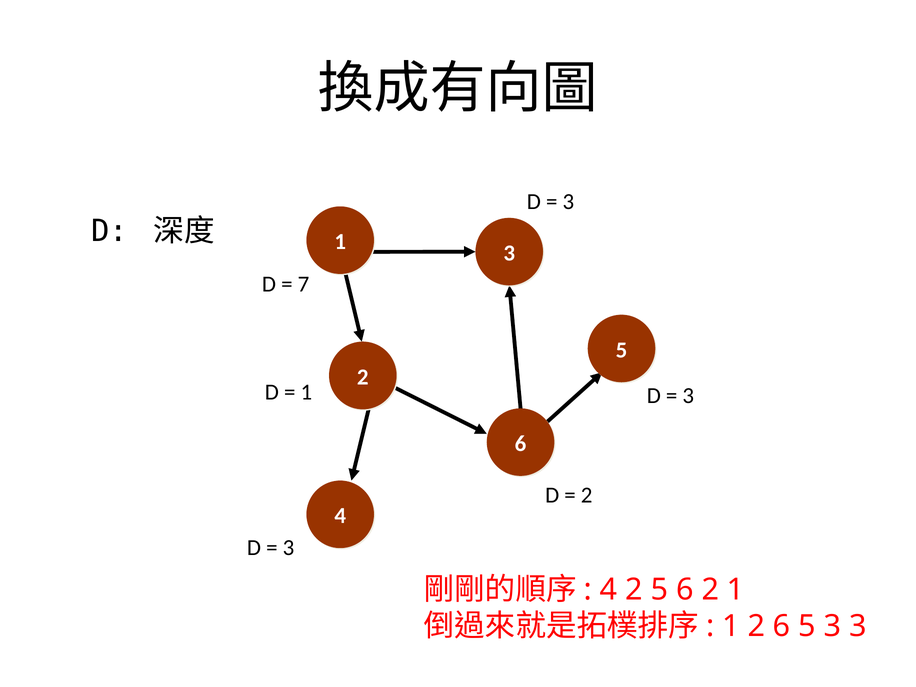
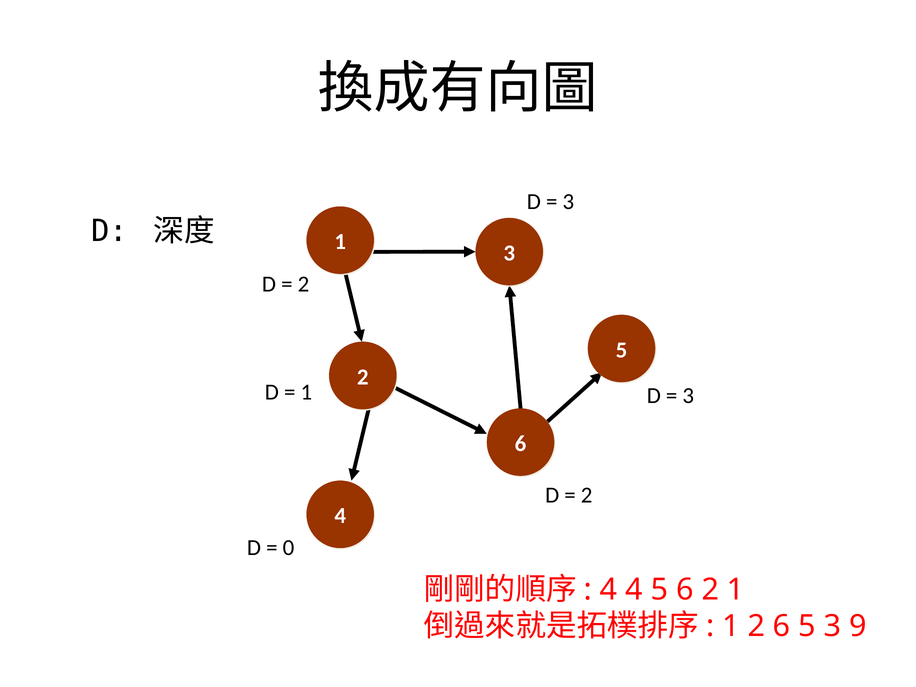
7: 7 -> 2 (303, 284)
3: 3 -> 0 (288, 548)
2: 2 -> 4 (634, 590)
5 3 3: 3 -> 9 (858, 626)
